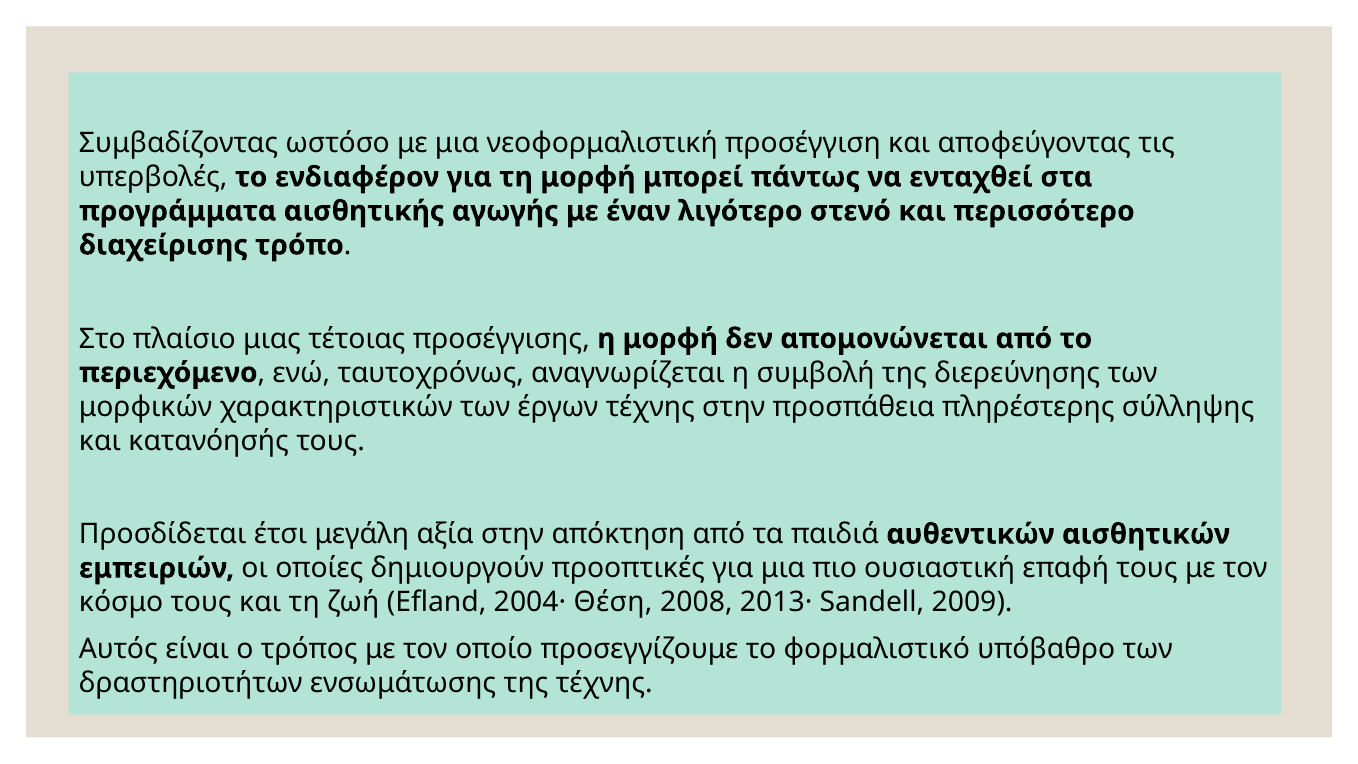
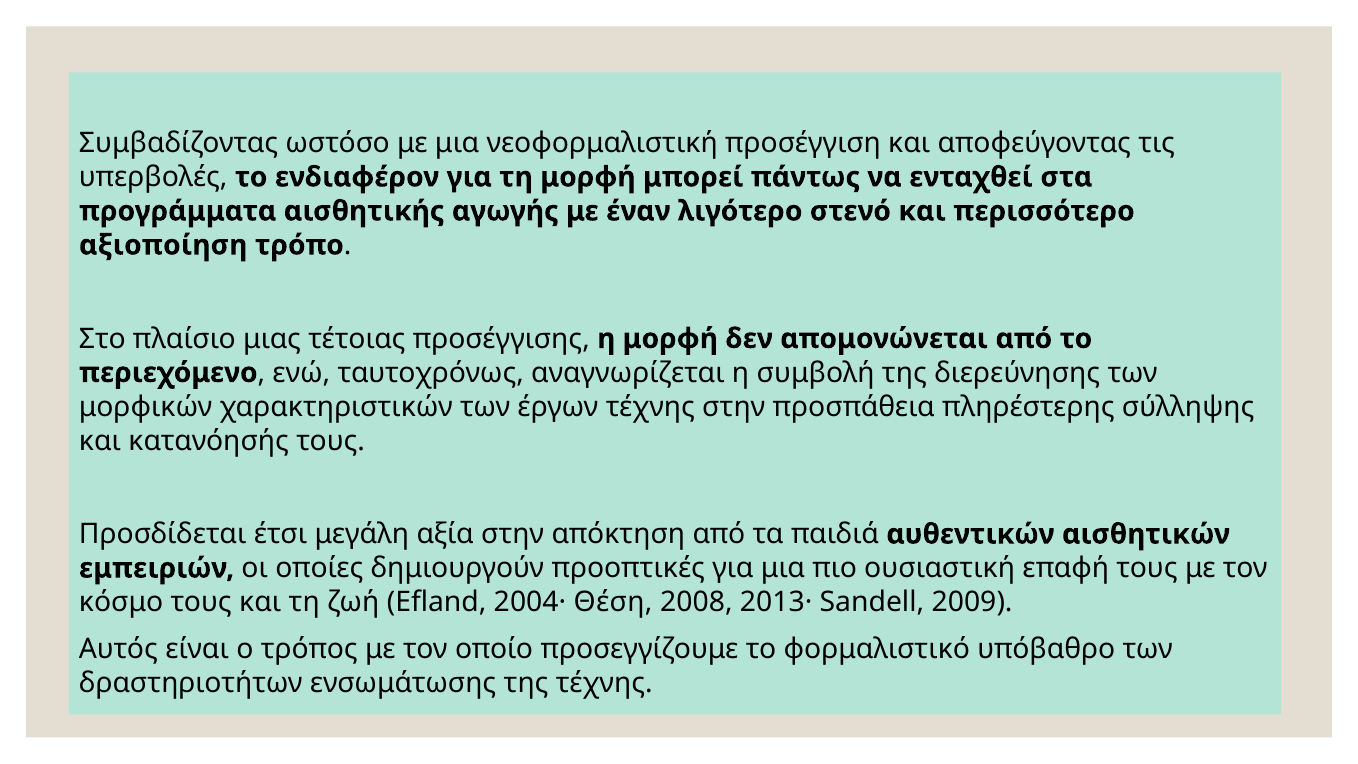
διαχείρισης: διαχείρισης -> αξιοποίηση (163, 245)
